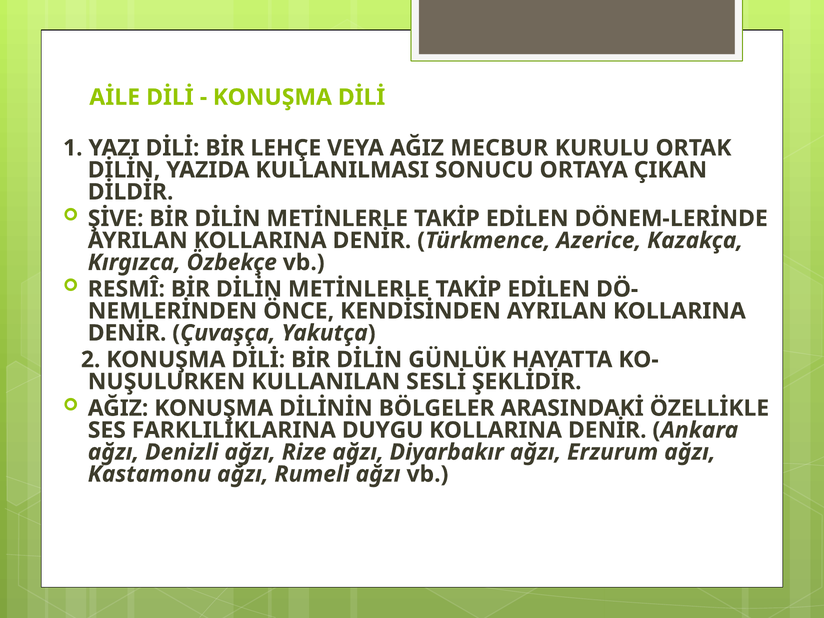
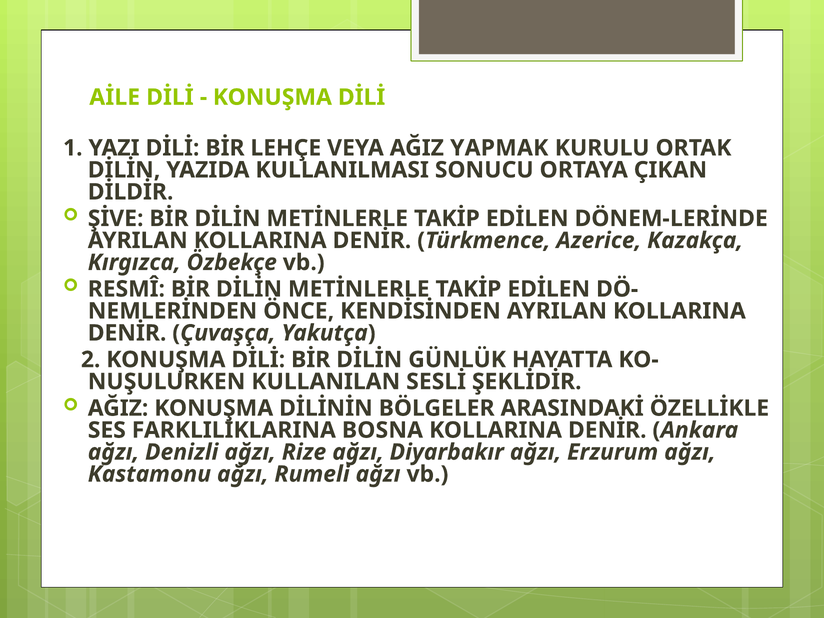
MECBUR: MECBUR -> YAPMAK (499, 148)
DUYGU: DUYGU -> BOSNA (382, 430)
